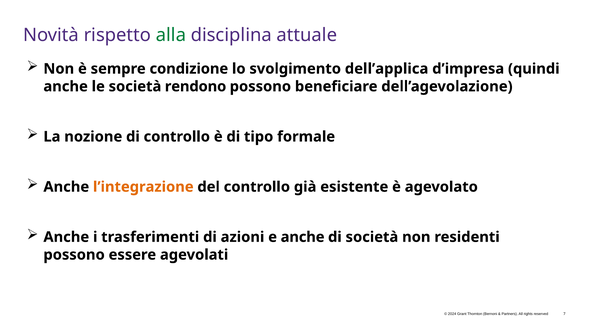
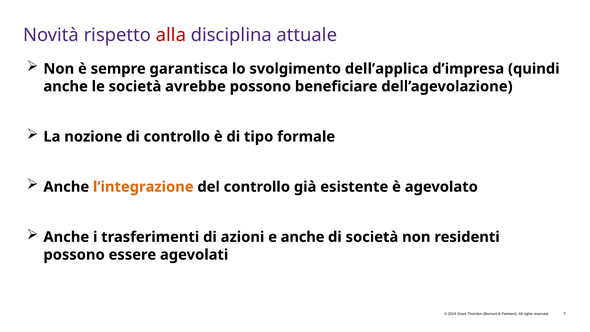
alla colour: green -> red (171, 35)
condizione: condizione -> garantisca (189, 69)
rendono: rendono -> avrebbe (195, 86)
